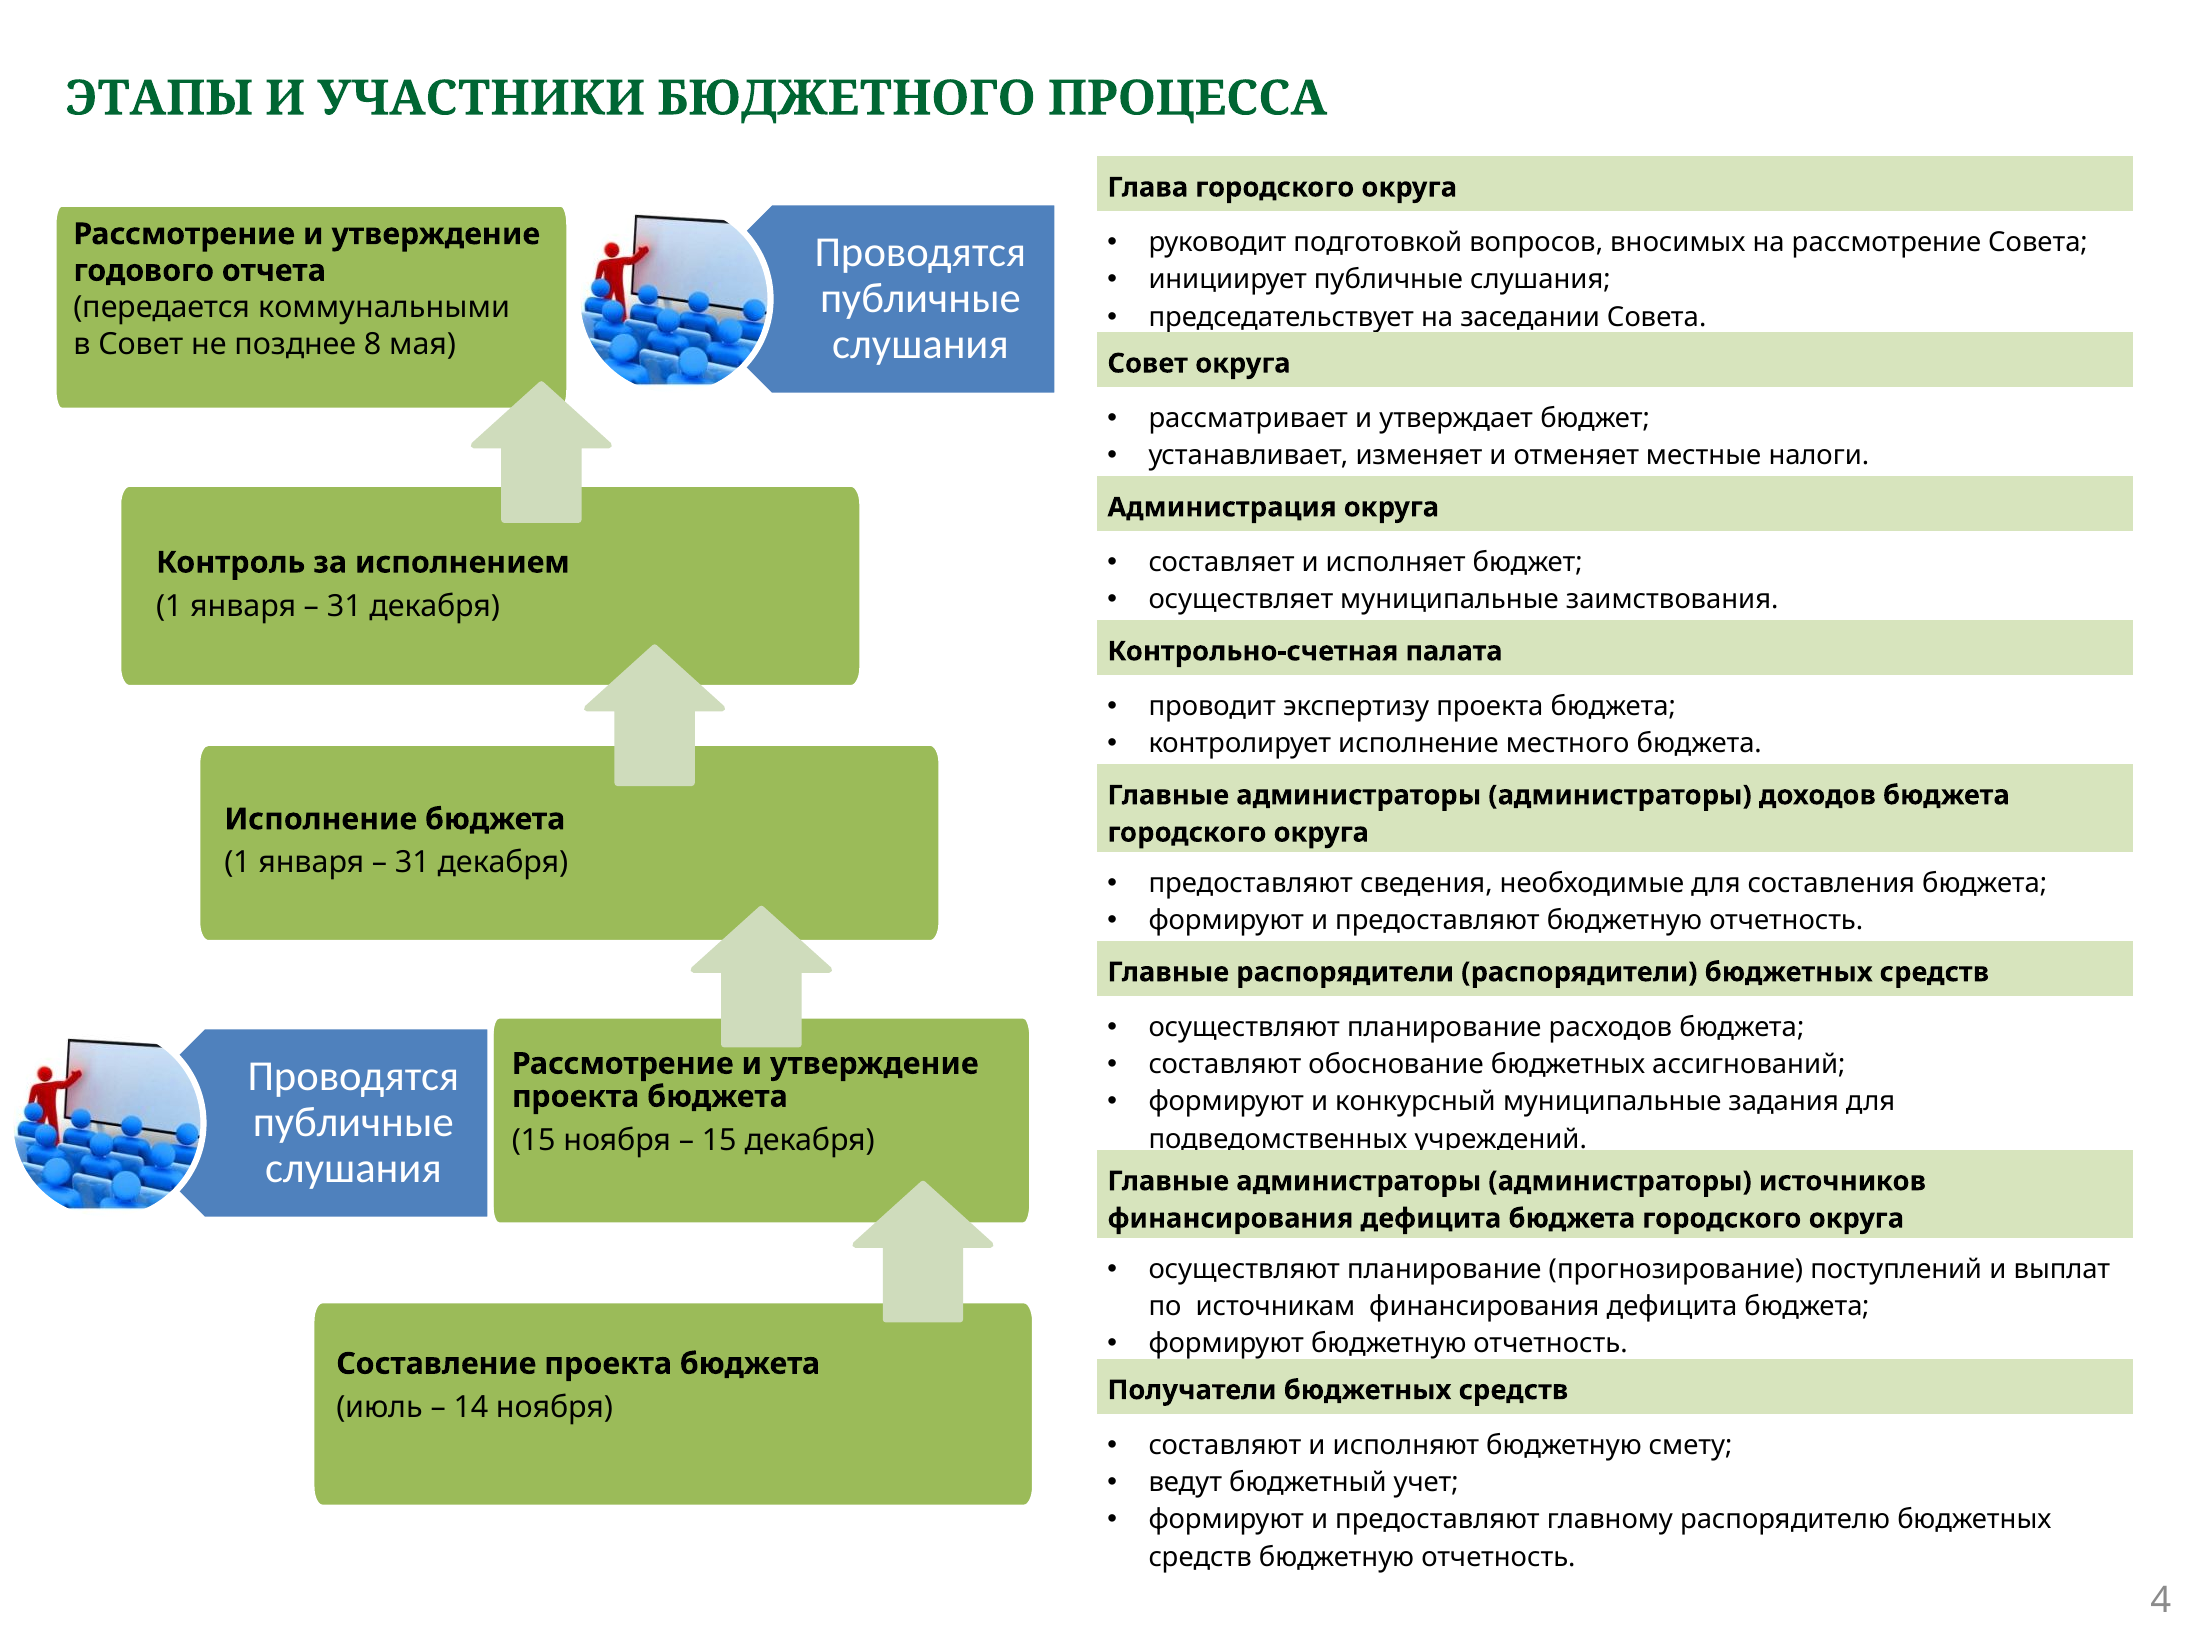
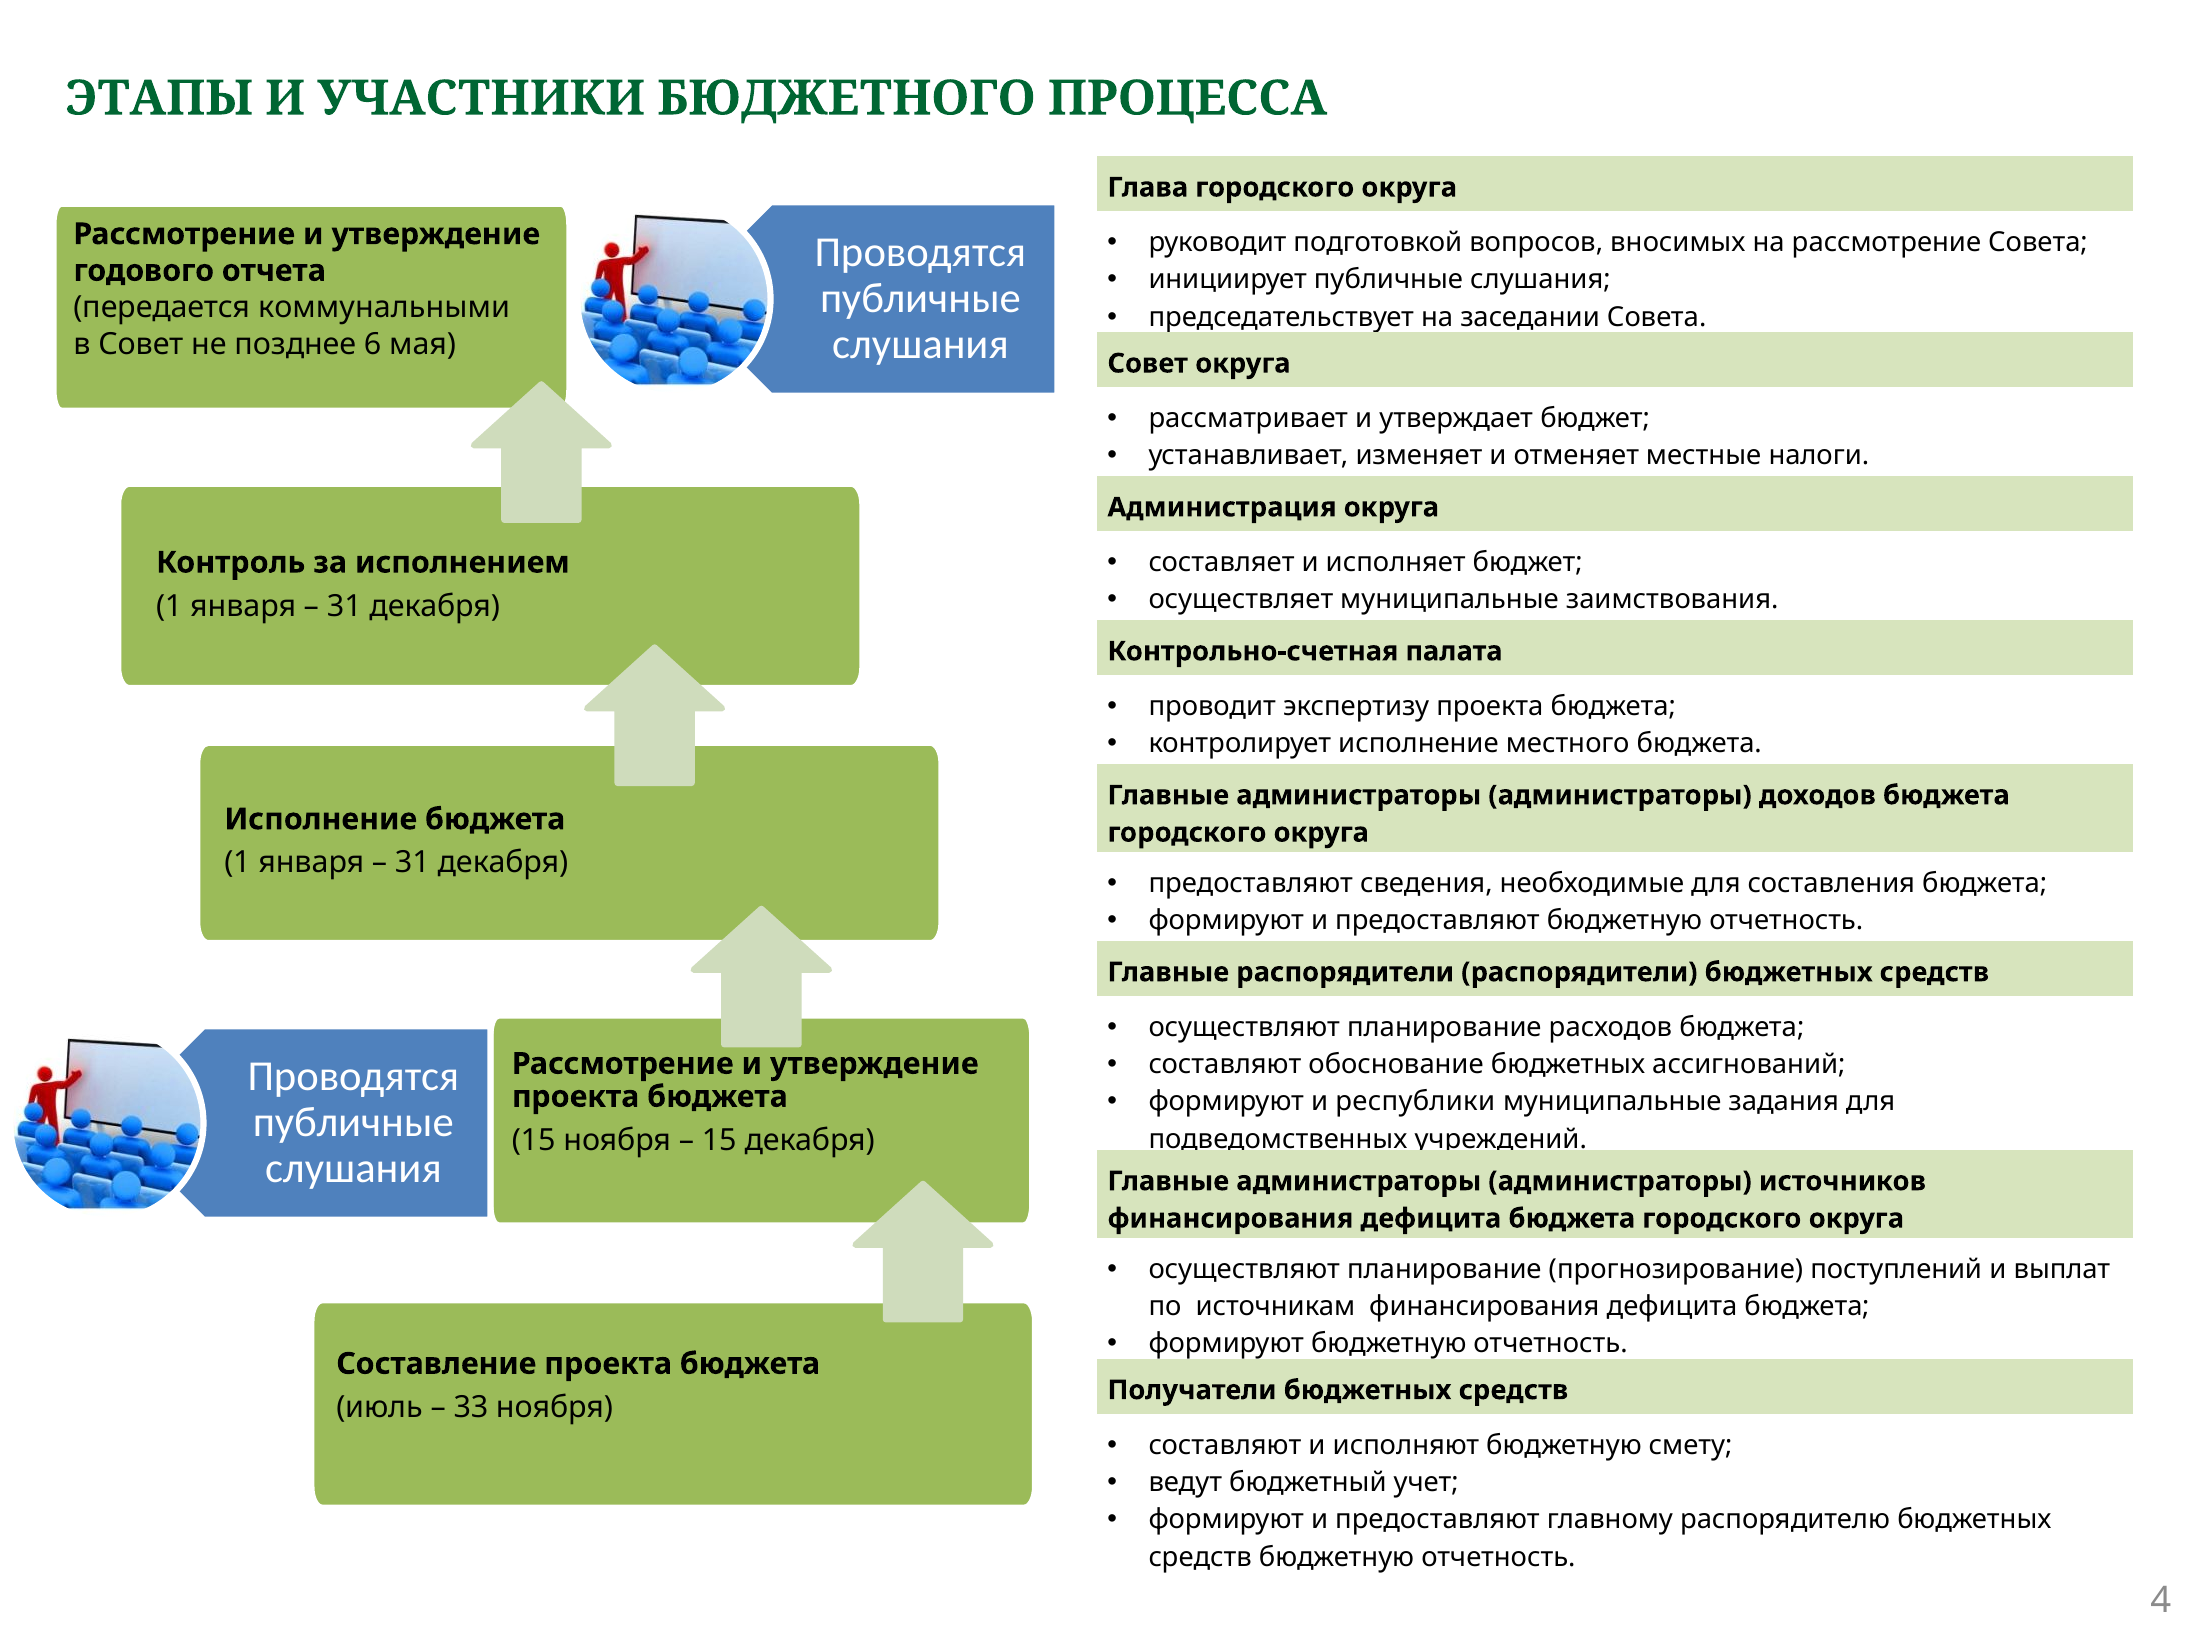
8: 8 -> 6 (373, 344)
конкурсный: конкурсный -> республики (1415, 1102)
14: 14 -> 33 (471, 1407)
